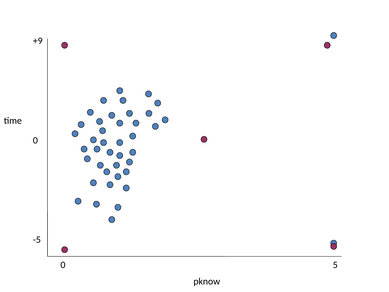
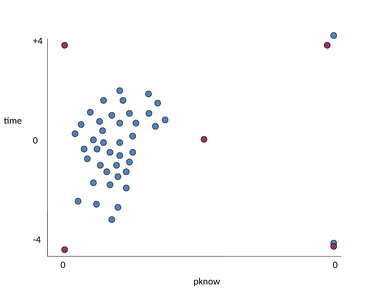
+9: +9 -> +4 (38, 41)
-5: -5 -> -4 (37, 239)
0 5: 5 -> 0 (335, 265)
